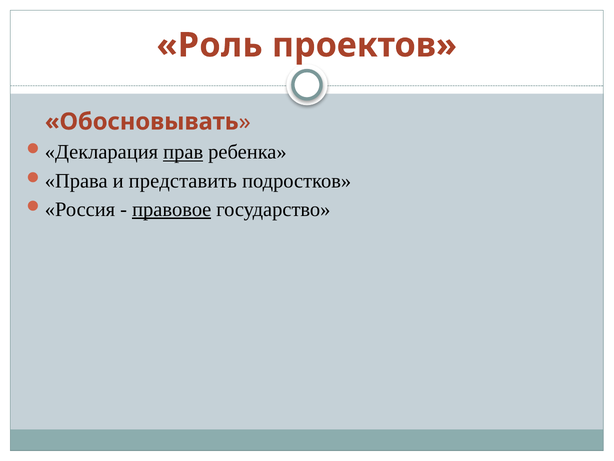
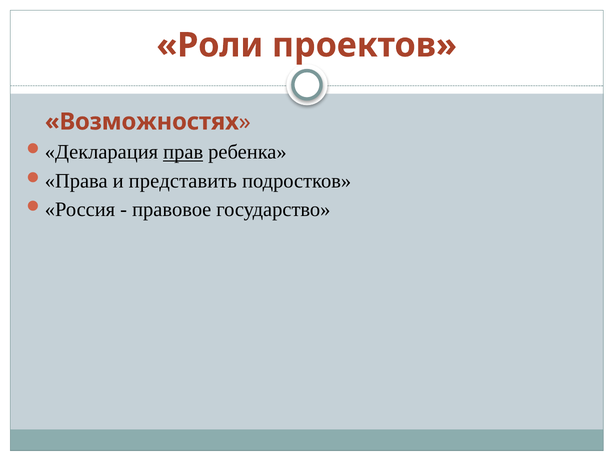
Роль: Роль -> Роли (210, 45)
Обосновывать: Обосновывать -> Возможностях (142, 122)
правовое underline: present -> none (172, 209)
